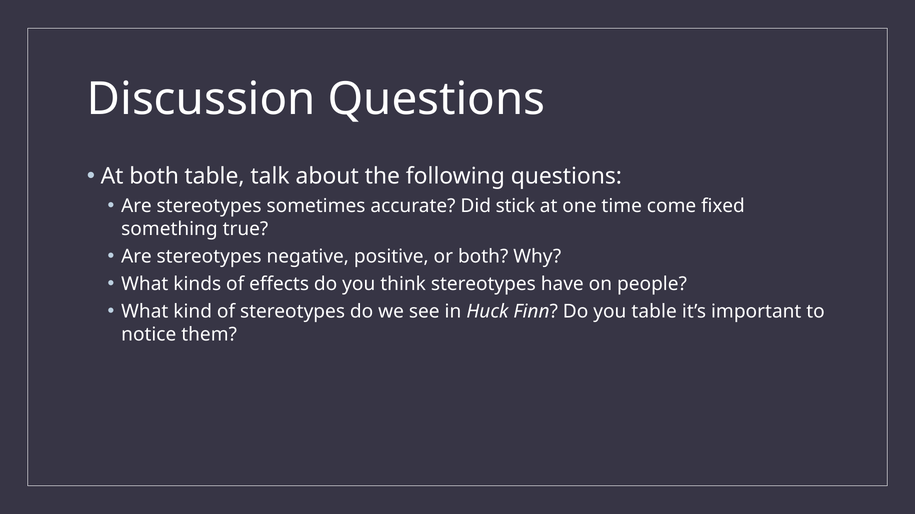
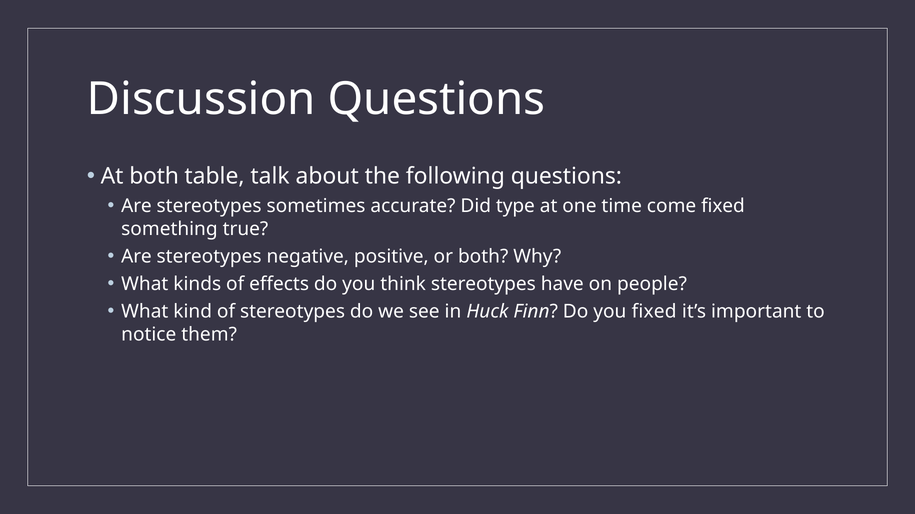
stick: stick -> type (515, 206)
you table: table -> fixed (654, 312)
